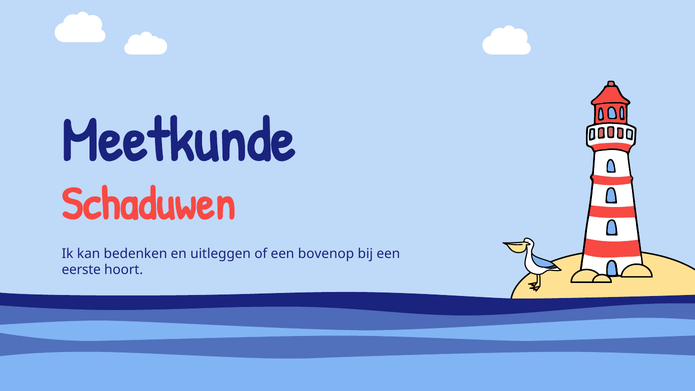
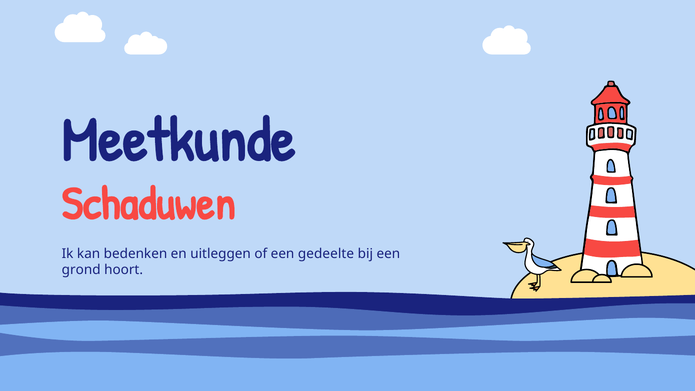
bovenop: bovenop -> gedeelte (326, 254)
eerste: eerste -> grond (81, 270)
